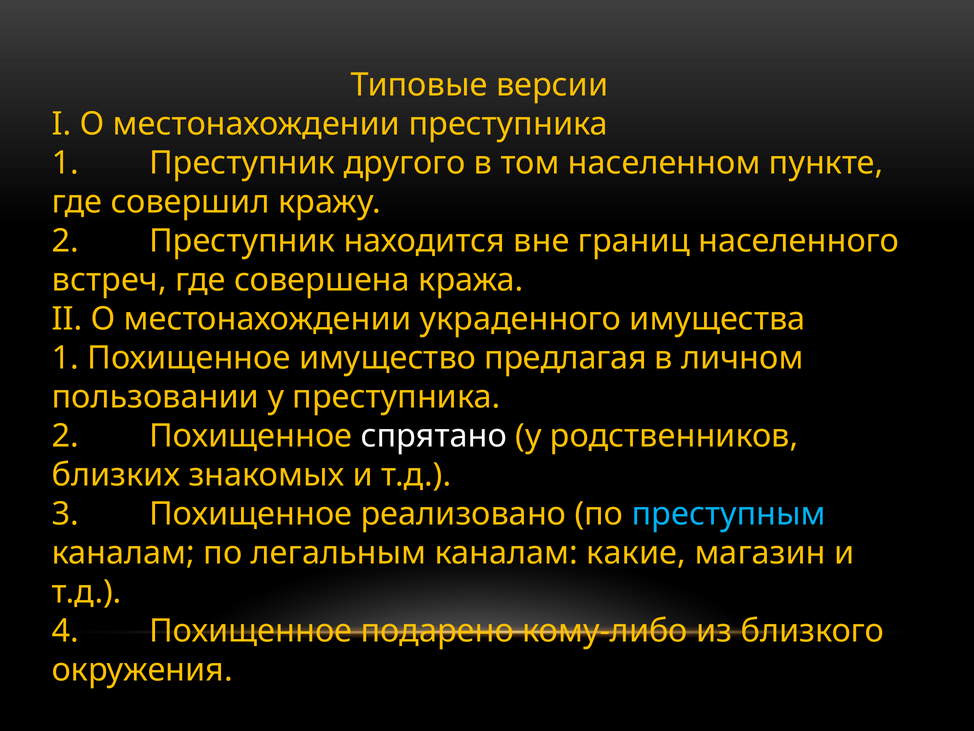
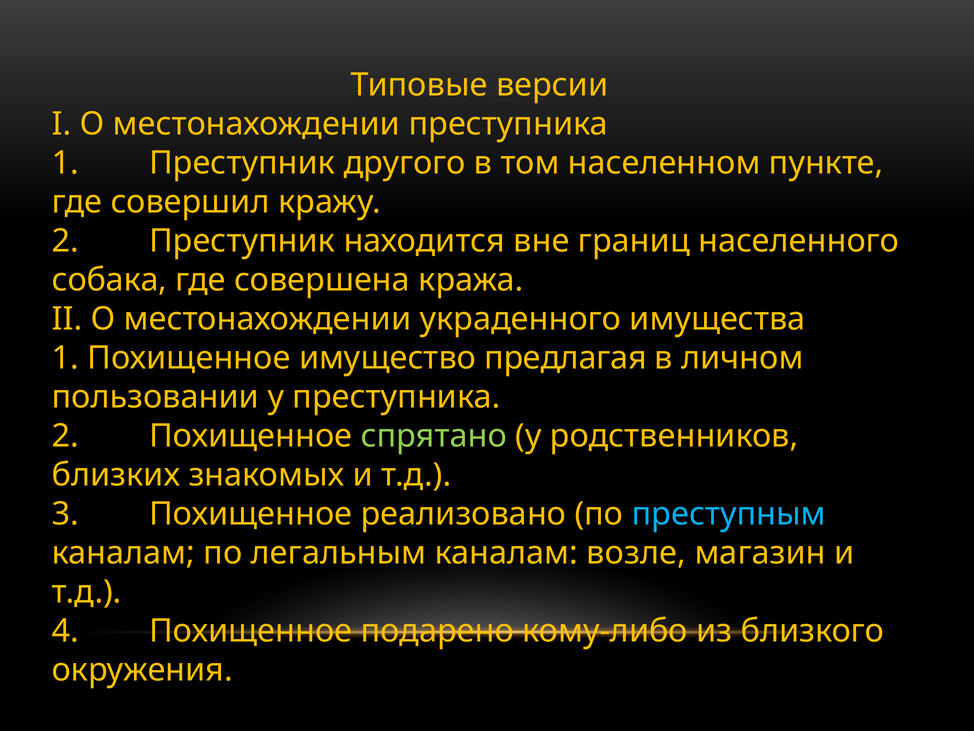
встреч: встреч -> собака (109, 280)
спрятано colour: white -> light green (434, 436)
какие: какие -> возле (636, 552)
